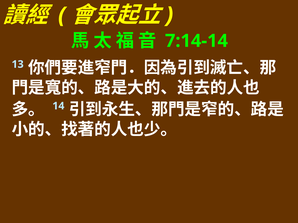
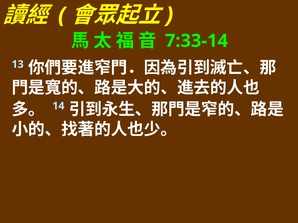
7:14-14: 7:14-14 -> 7:33-14 (196, 41)
